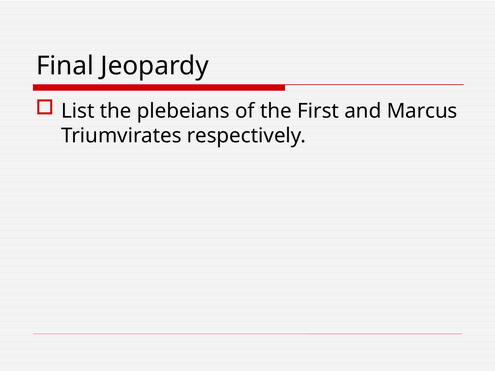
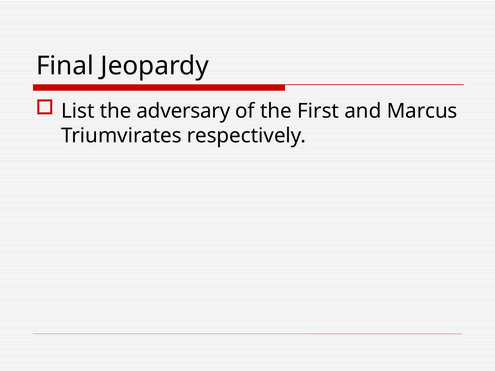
plebeians: plebeians -> adversary (183, 111)
